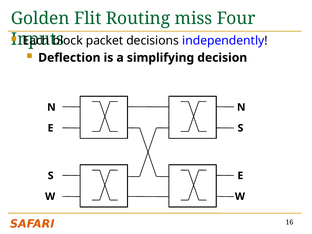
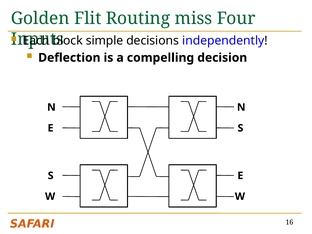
packet: packet -> simple (105, 41)
simplifying: simplifying -> compelling (160, 58)
